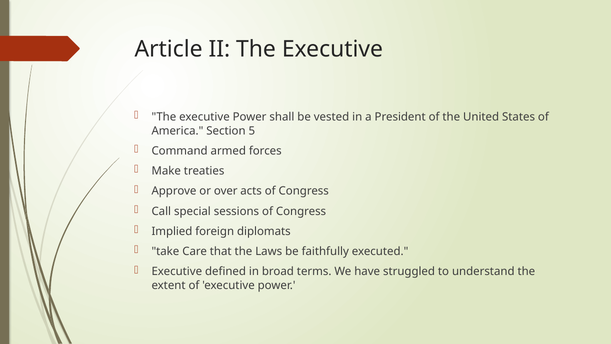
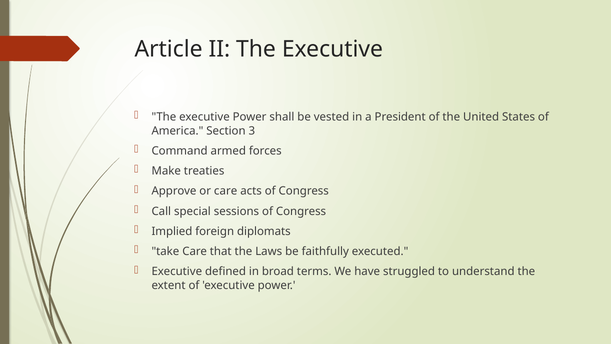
5: 5 -> 3 (252, 131)
or over: over -> care (226, 191)
